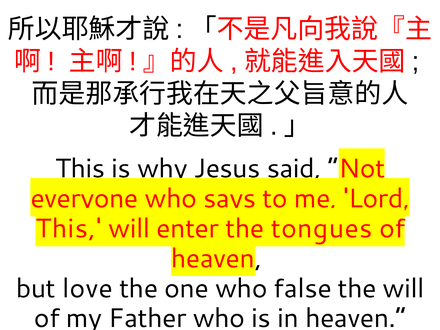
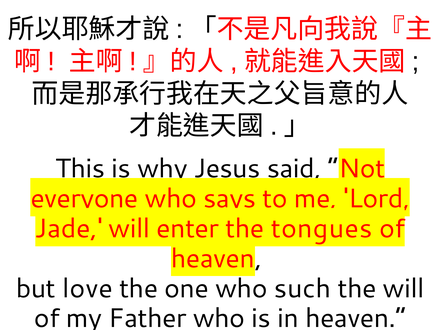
This: This -> Jade (69, 229)
false: false -> such (302, 289)
